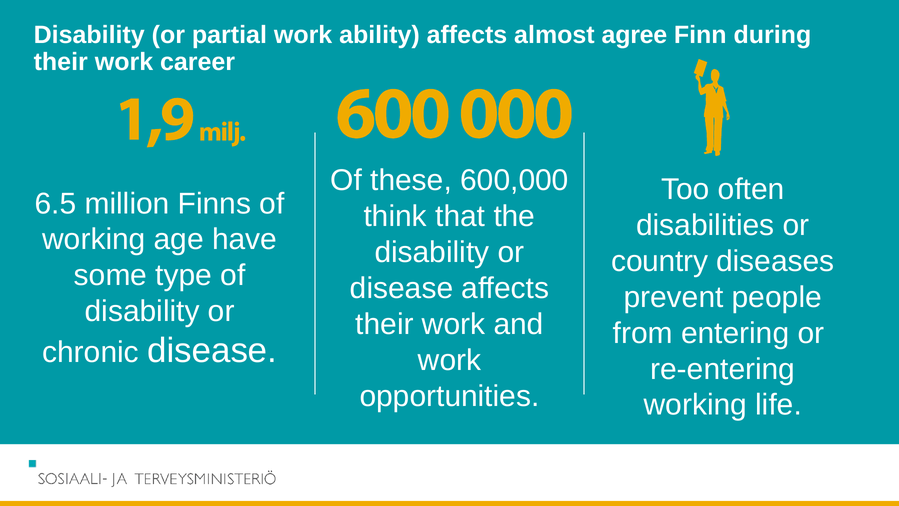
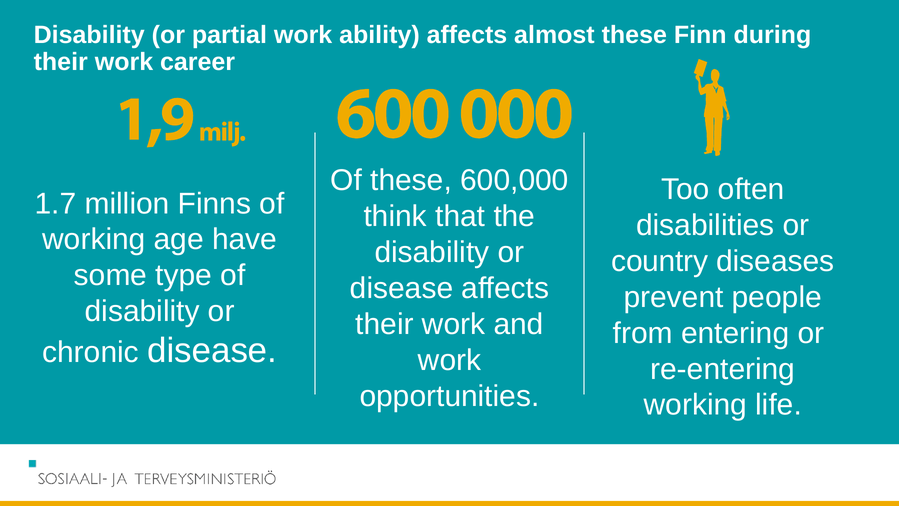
almost agree: agree -> these (634, 35)
6.5: 6.5 -> 1.7 (56, 203)
